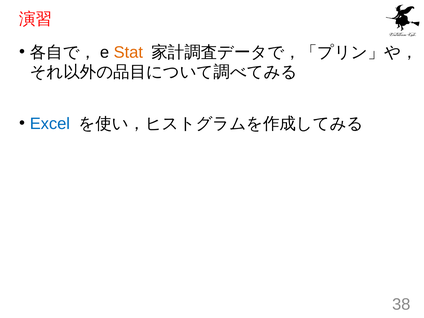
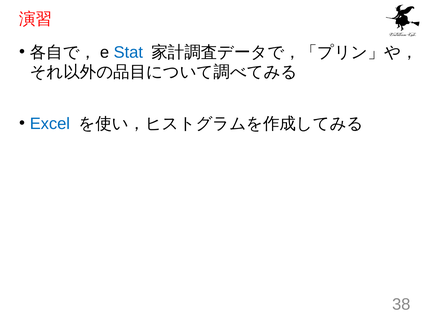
Stat colour: orange -> blue (128, 52)
